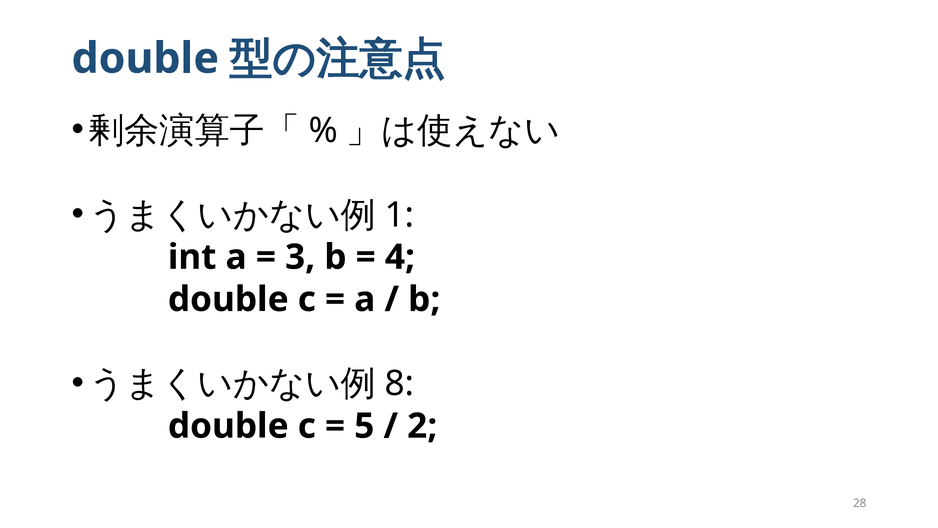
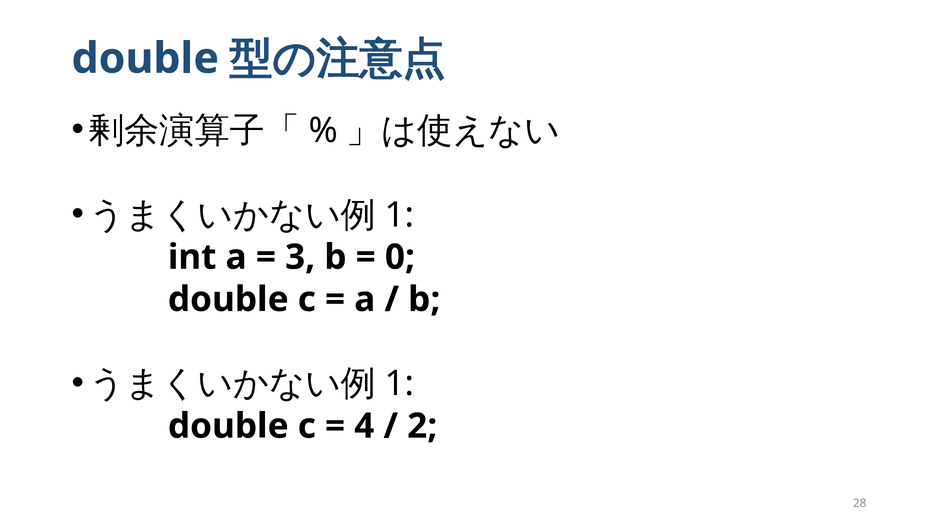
4: 4 -> 0 (400, 257)
8: 8 -> 1 (399, 384)
5: 5 -> 4 (364, 426)
